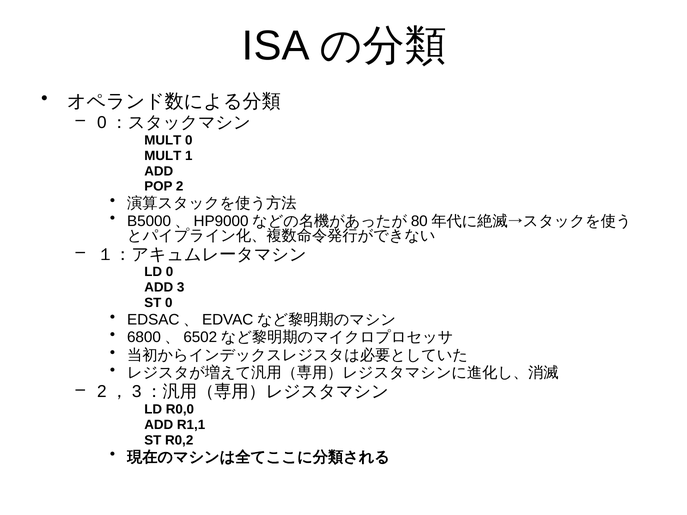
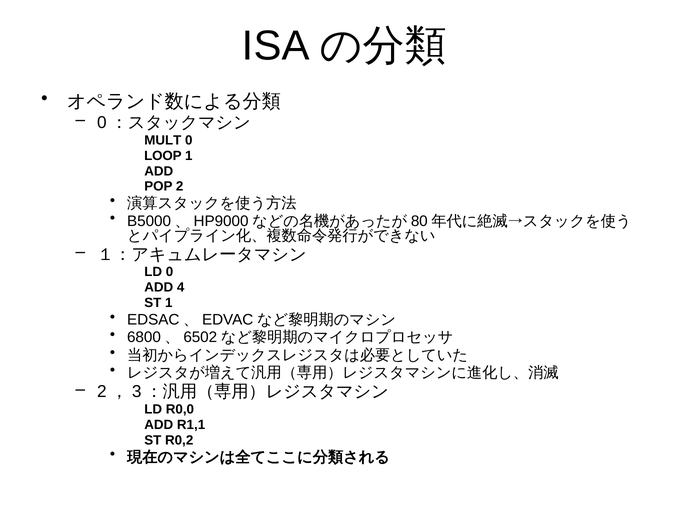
MULT: MULT -> LOOP (163, 156)
3: 3 -> 4 (181, 288)
ST 0: 0 -> 1 (169, 303)
